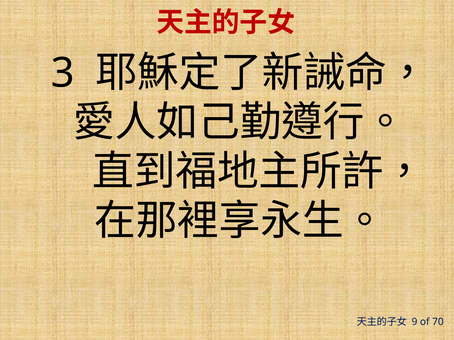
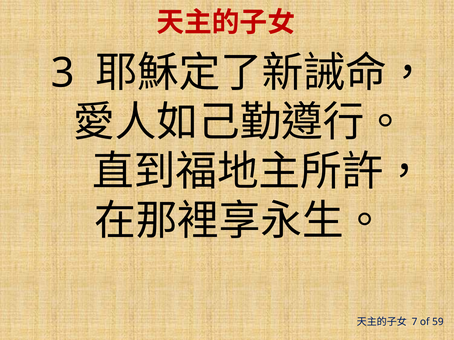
9: 9 -> 7 (415, 322)
70: 70 -> 59 (438, 322)
